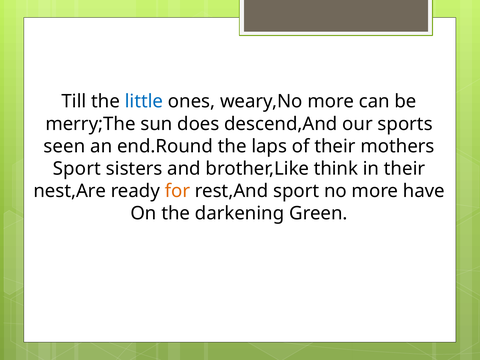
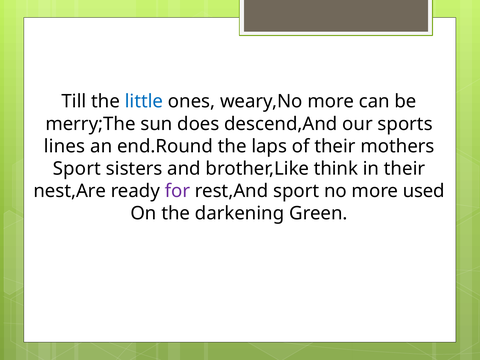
seen: seen -> lines (64, 146)
for colour: orange -> purple (177, 191)
have: have -> used (424, 191)
